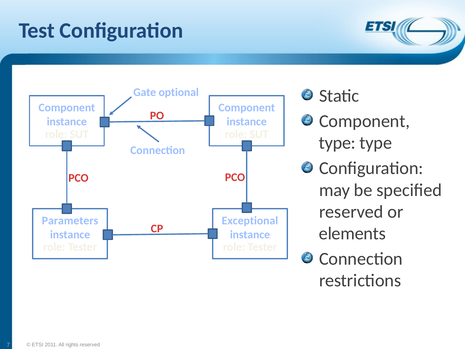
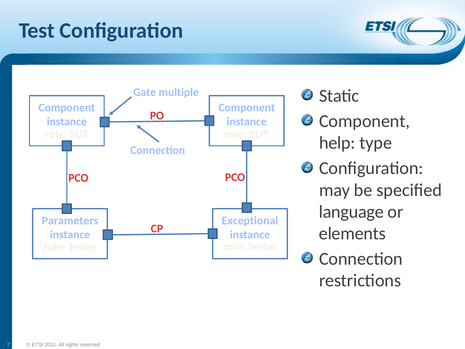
optional: optional -> multiple (179, 92)
type: type -> help (337, 143)
reserved: reserved -> language (351, 212)
